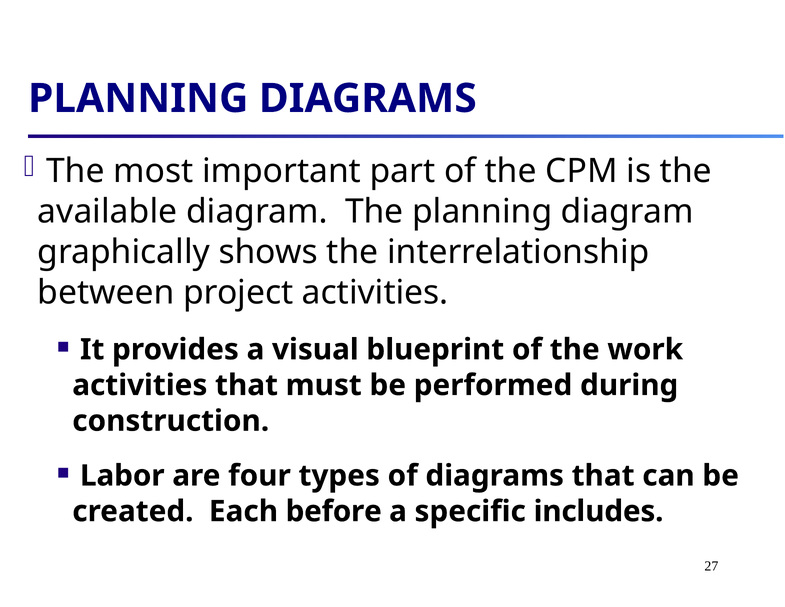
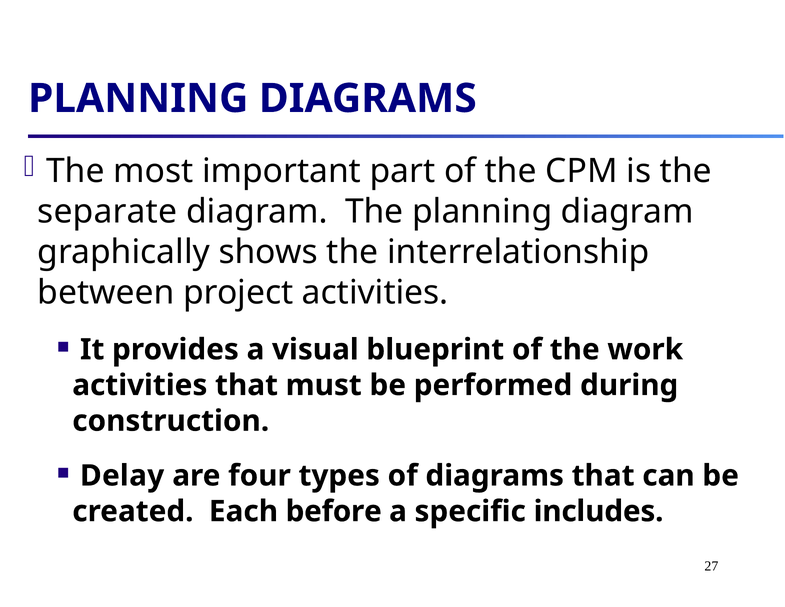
available: available -> separate (107, 212)
Labor: Labor -> Delay (122, 475)
